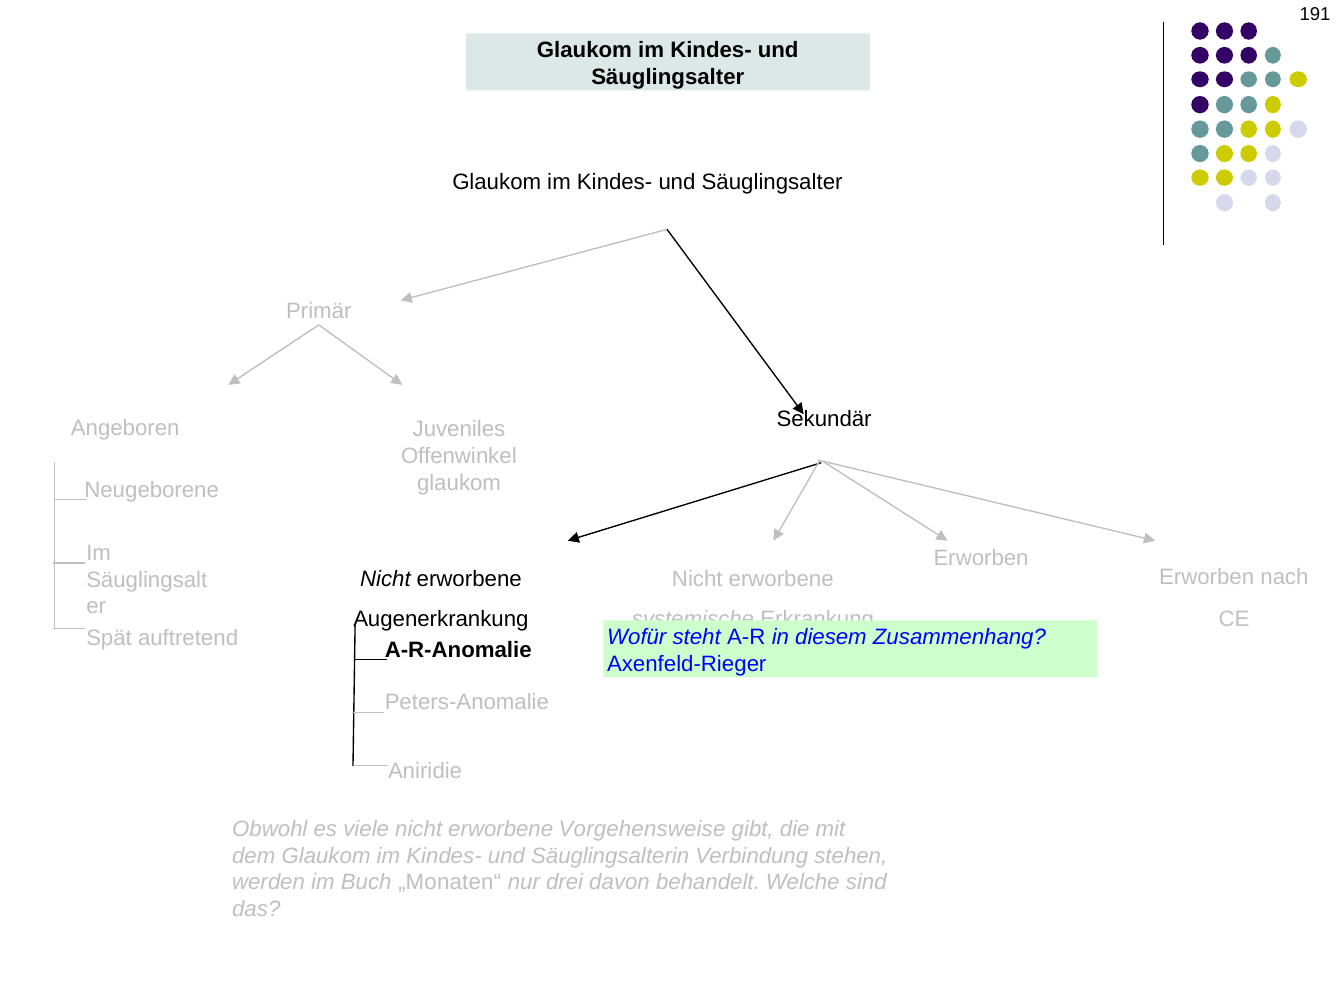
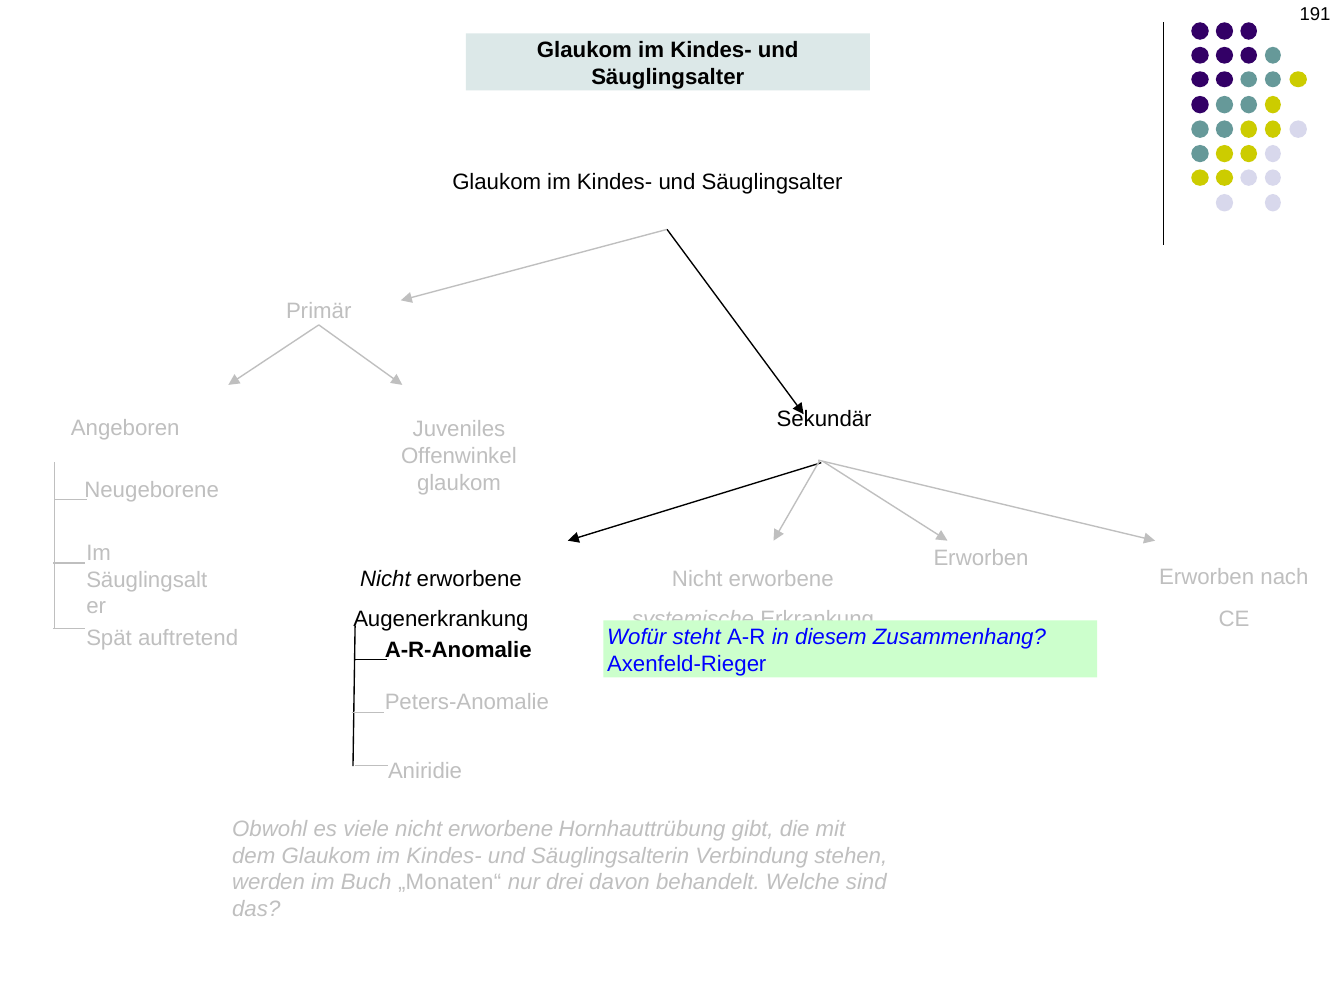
Vorgehensweise: Vorgehensweise -> Hornhauttrübung (642, 829)
